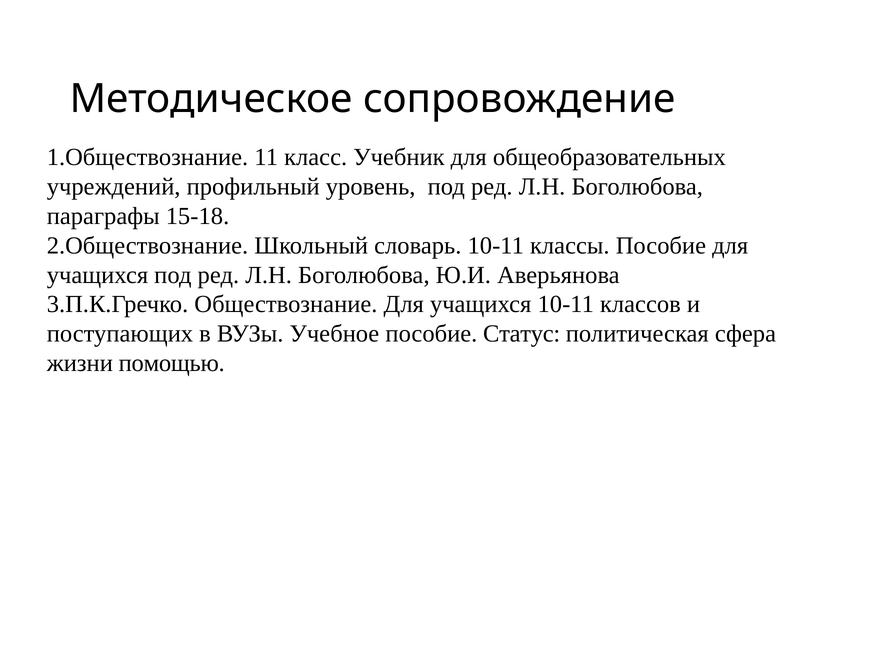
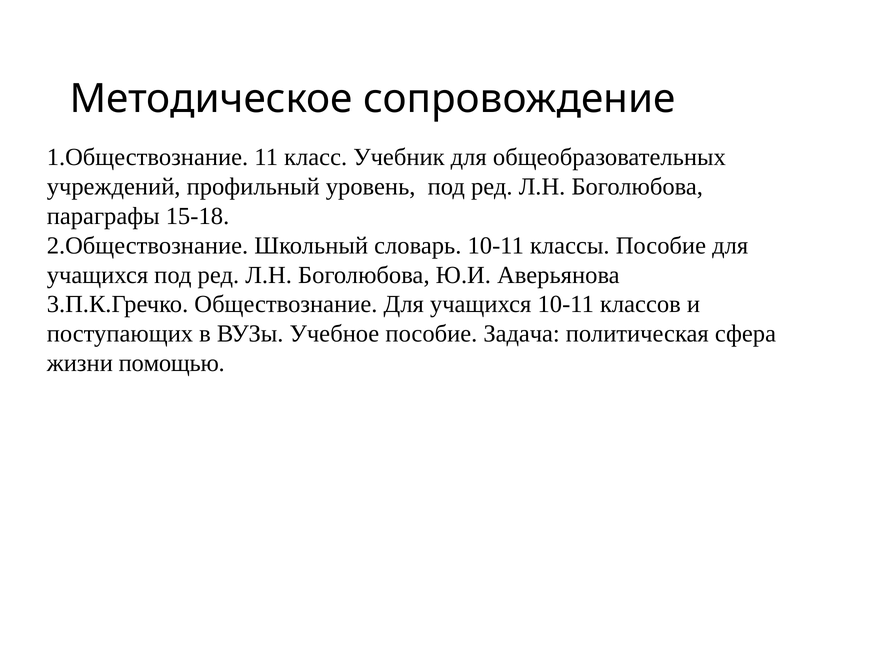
Статус: Статус -> Задача (522, 334)
